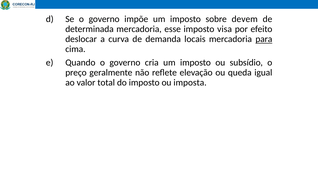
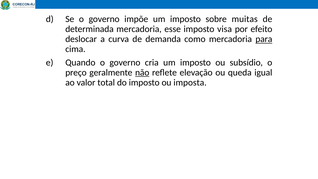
devem: devem -> muitas (245, 19)
locais: locais -> como (195, 39)
não underline: none -> present (142, 72)
